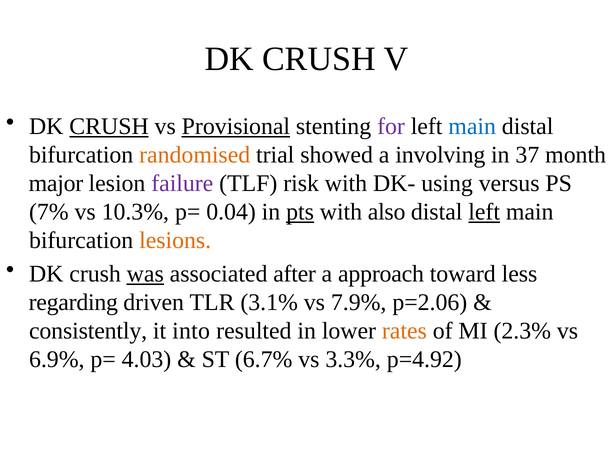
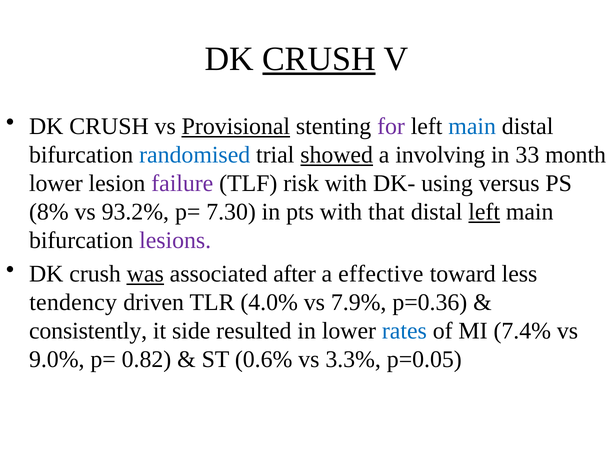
CRUSH underline: none -> present (319, 59)
CRUSH underline: present -> none (109, 126)
randomised colour: orange -> blue (195, 155)
showed underline: none -> present (337, 155)
37: 37 -> 33 (527, 155)
major: major -> lower (56, 183)
7%: 7% -> 8% (49, 212)
10.3%: 10.3% -> 93.2% (135, 212)
0.04: 0.04 -> 7.30 (231, 212)
pts underline: present -> none (300, 212)
also: also -> that (386, 212)
lesions colour: orange -> purple (175, 240)
approach: approach -> effective (381, 274)
regarding: regarding -> tendency (73, 302)
3.1%: 3.1% -> 4.0% (269, 302)
p=2.06: p=2.06 -> p=0.36 (430, 302)
into: into -> side (191, 331)
rates colour: orange -> blue (404, 331)
2.3%: 2.3% -> 7.4% (522, 331)
6.9%: 6.9% -> 9.0% (57, 359)
4.03: 4.03 -> 0.82 (146, 359)
6.7%: 6.7% -> 0.6% (264, 359)
p=4.92: p=4.92 -> p=0.05 (424, 359)
